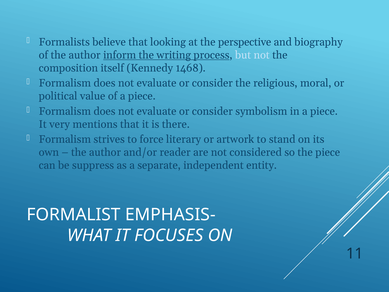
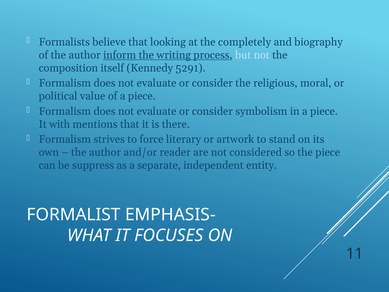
perspective: perspective -> completely (245, 42)
1468: 1468 -> 5291 (191, 68)
very: very -> with (60, 124)
